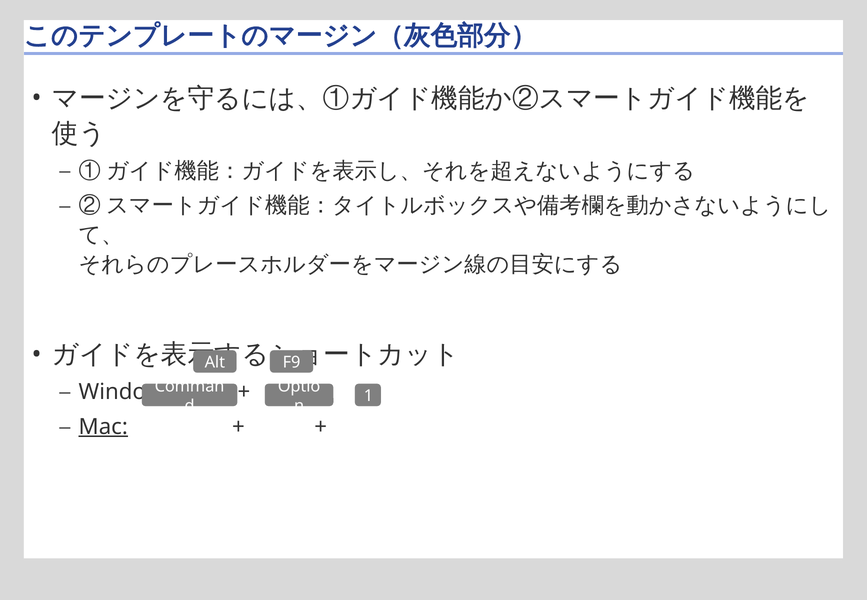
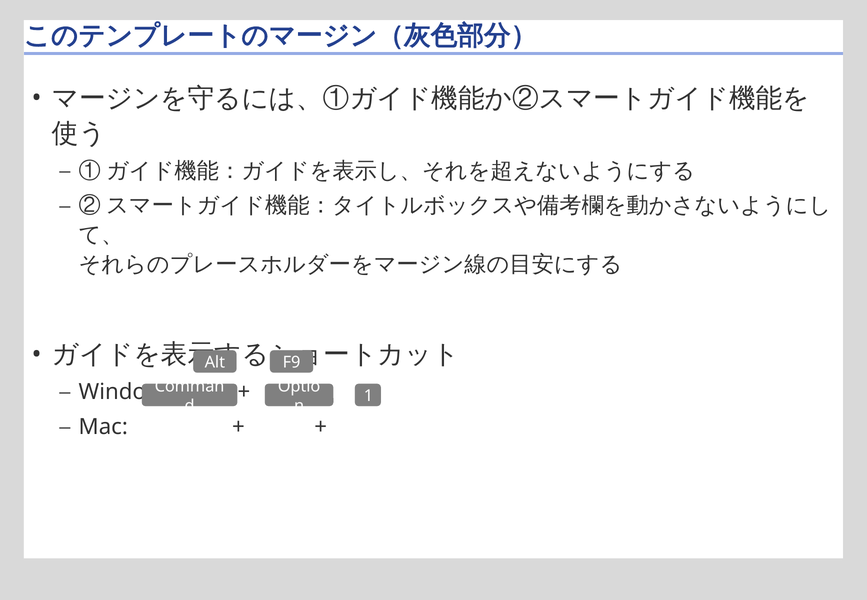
Mac underline: present -> none (103, 427)
